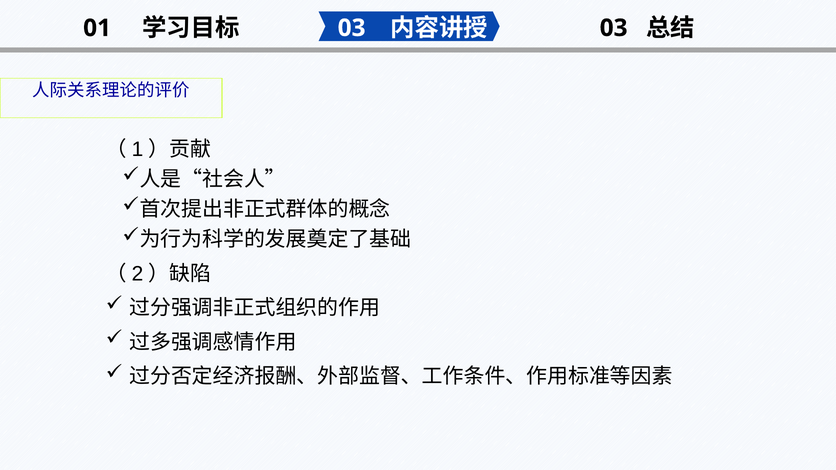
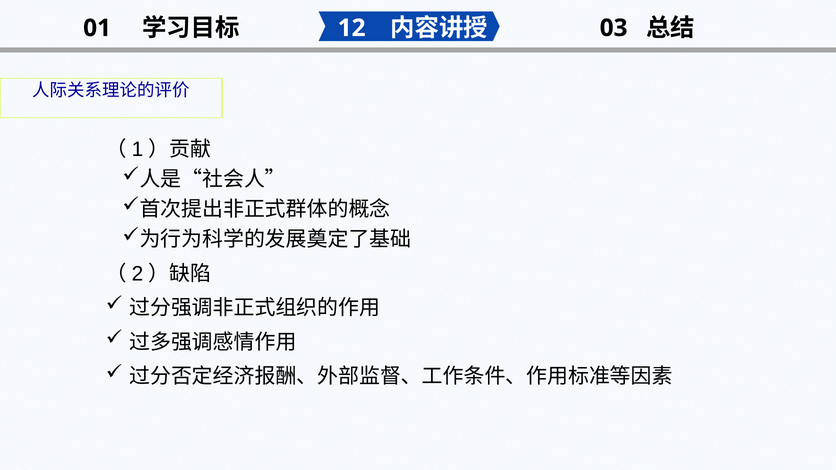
03: 03 -> 12 (352, 28)
